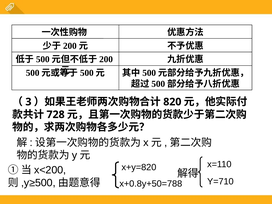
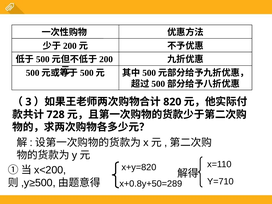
x+0.8y+50=788: x+0.8y+50=788 -> x+0.8y+50=289 (151, 184)
